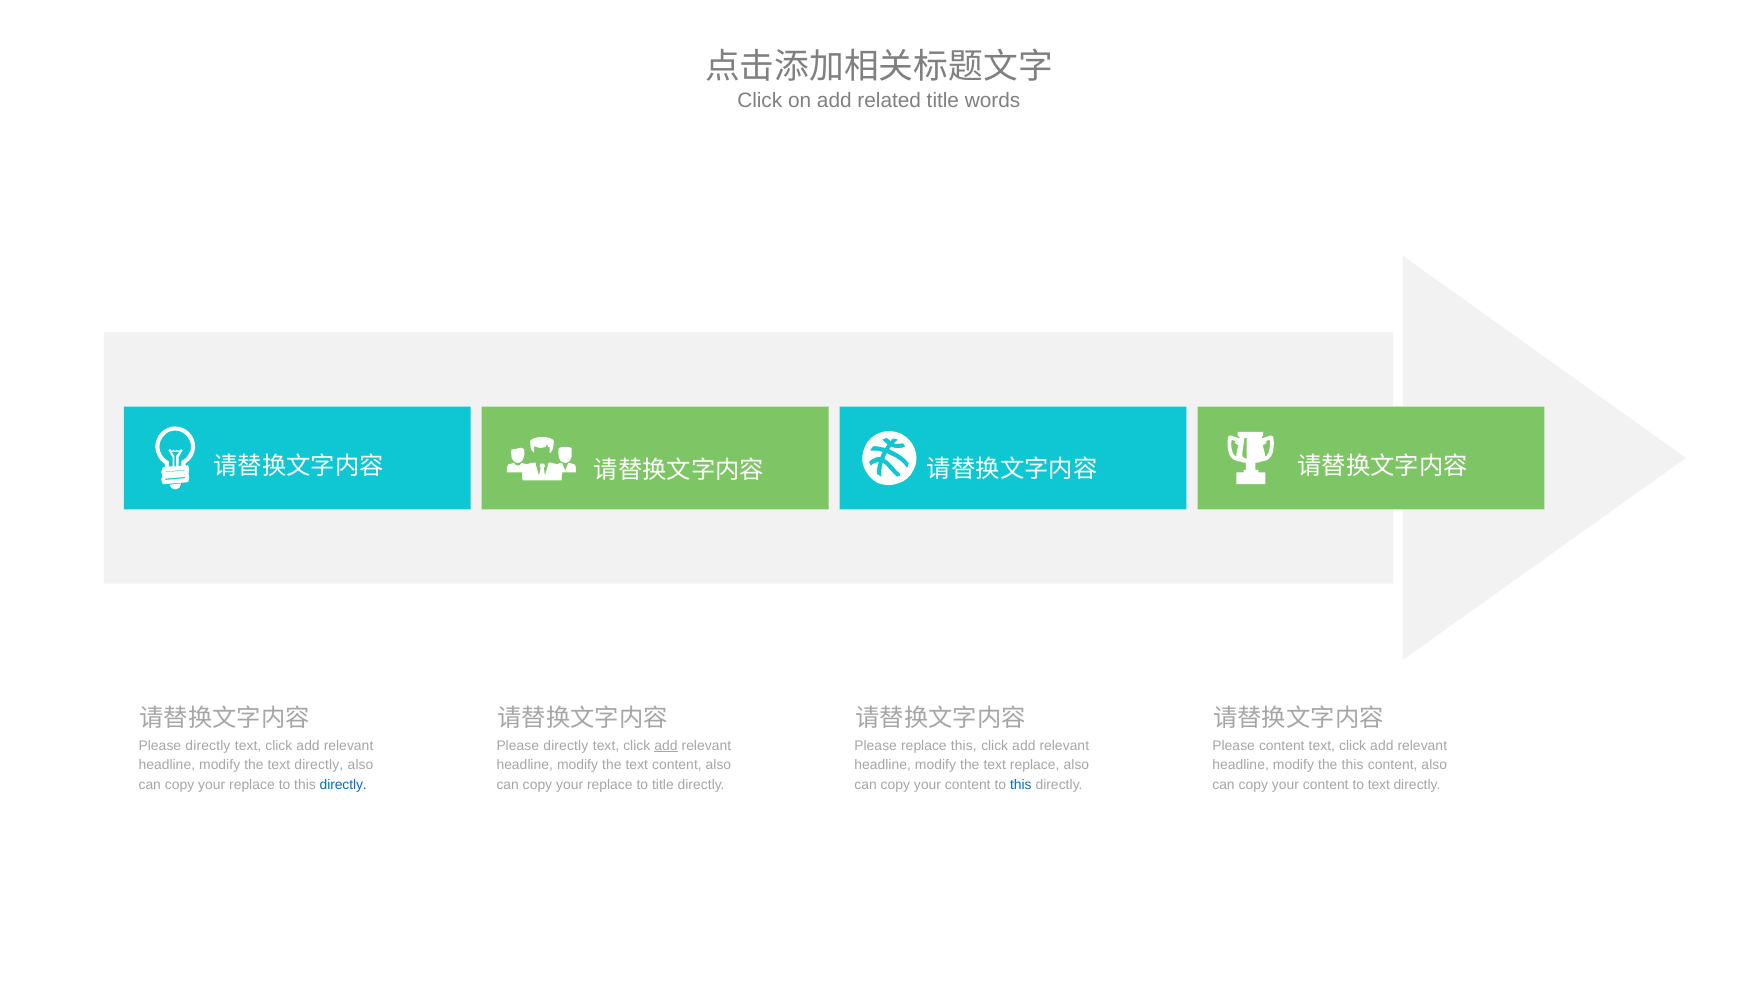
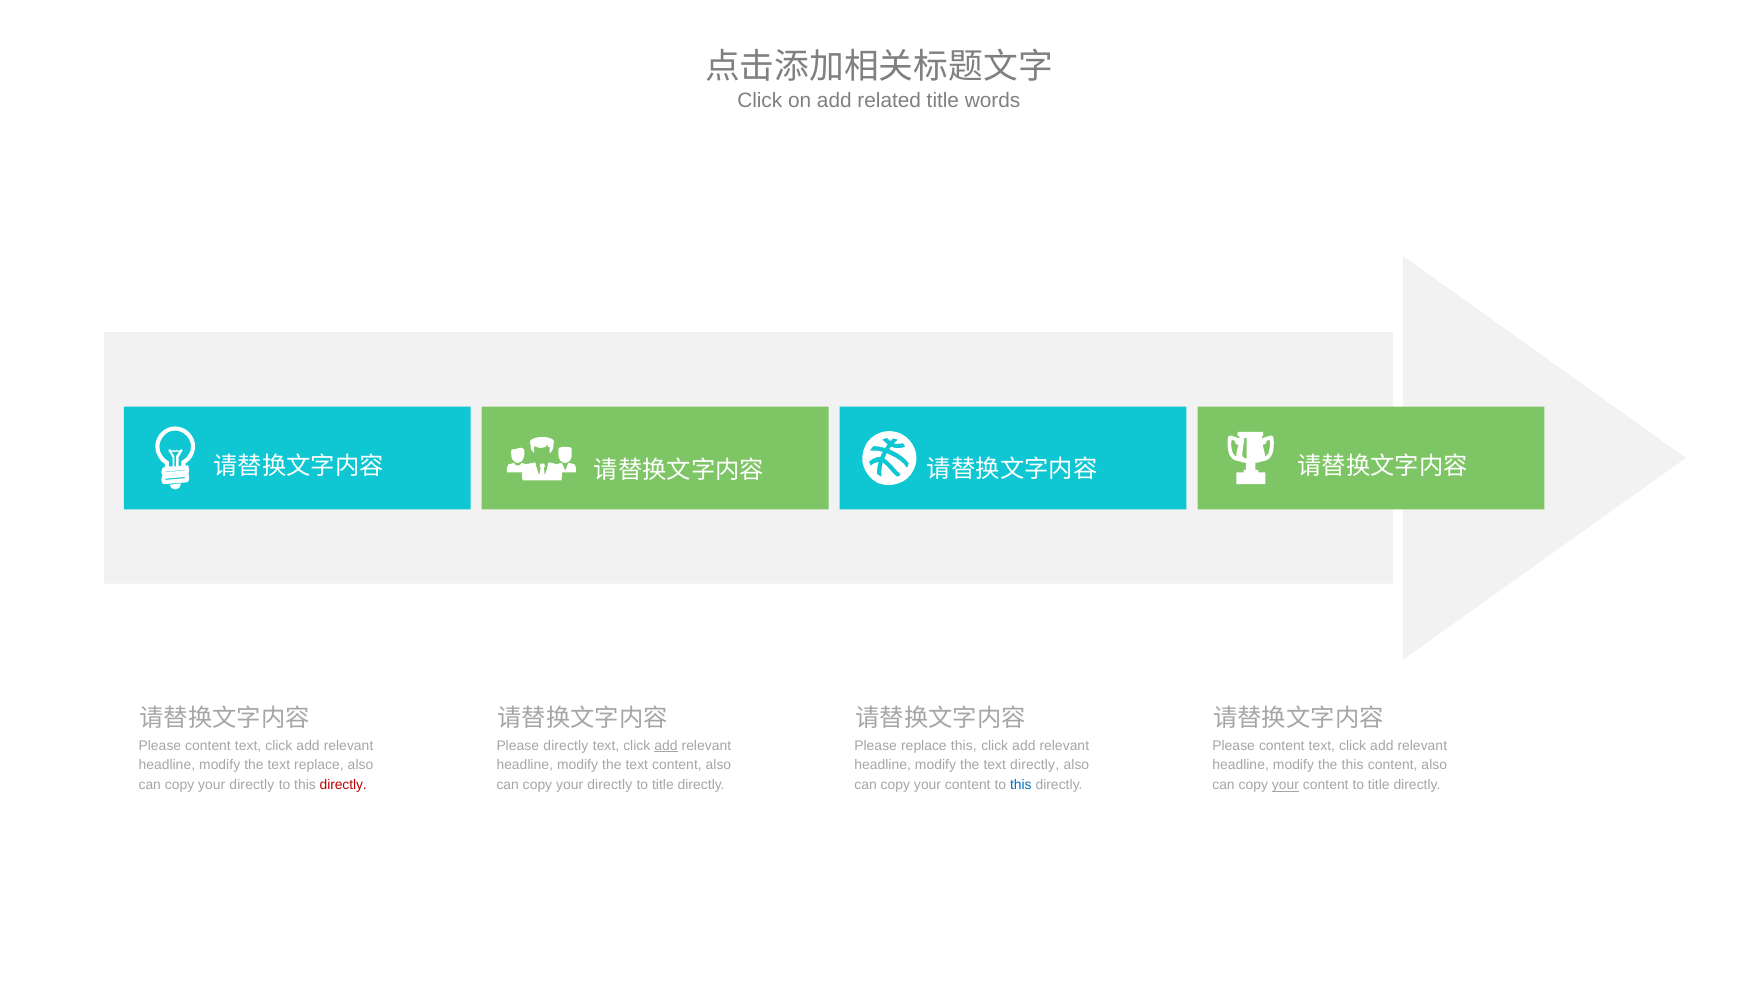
directly: directly -> content (208, 745)
the text directly: directly -> replace (319, 765)
text replace: replace -> directly (1035, 765)
replace: replace -> directly (252, 785)
directly colour: blue -> red (343, 785)
replace: replace -> directly (610, 785)
your underline: none -> present (1285, 785)
content to text: text -> title (1379, 785)
